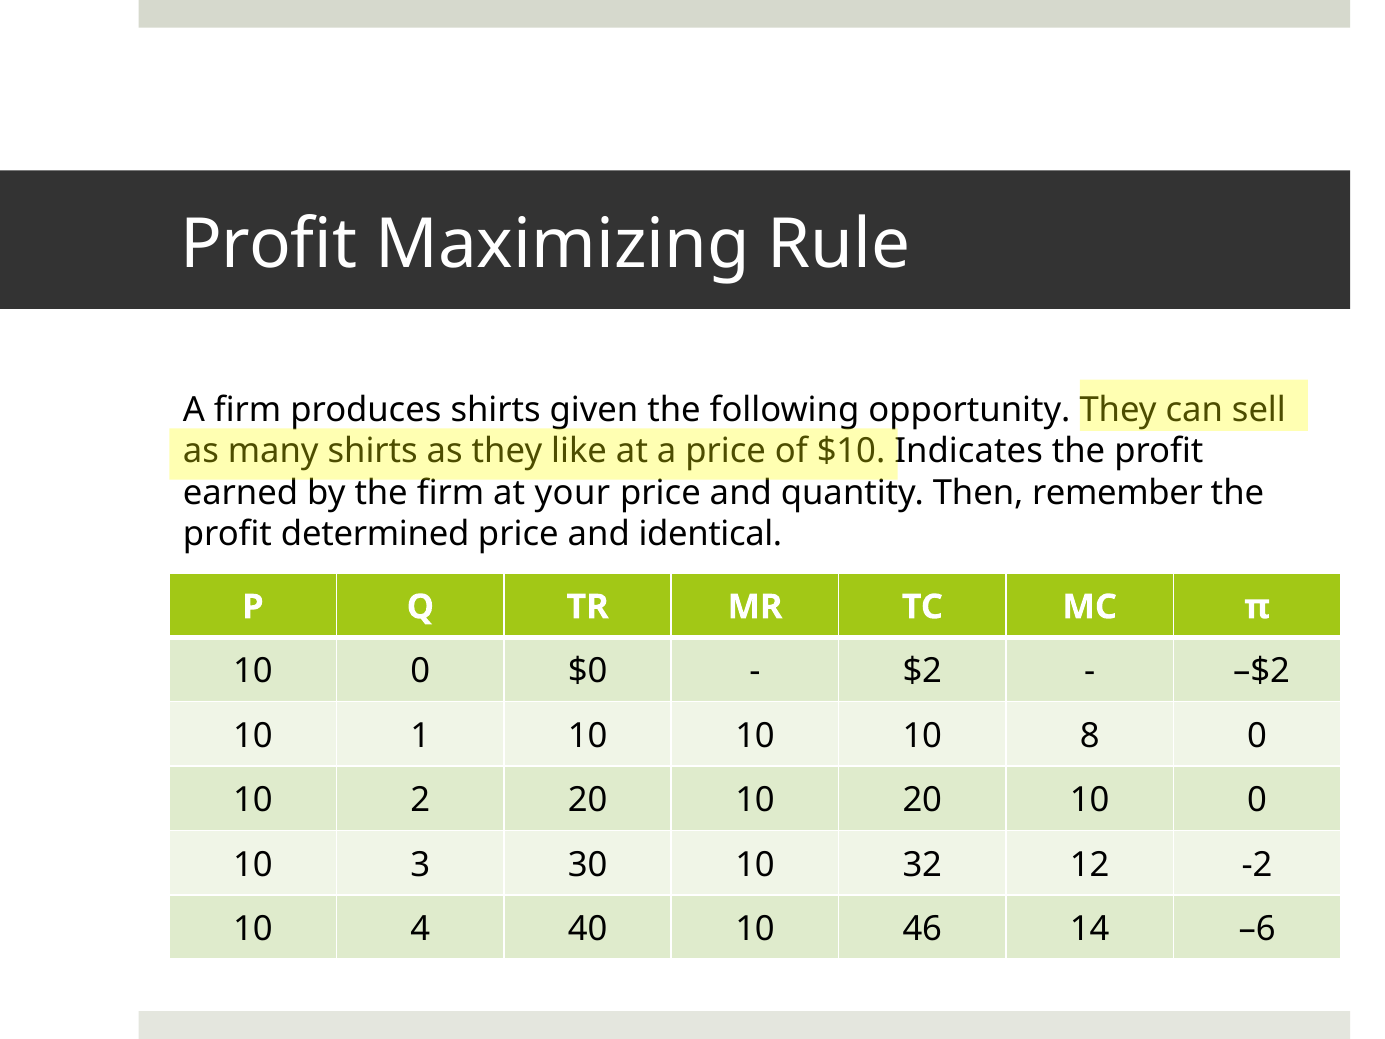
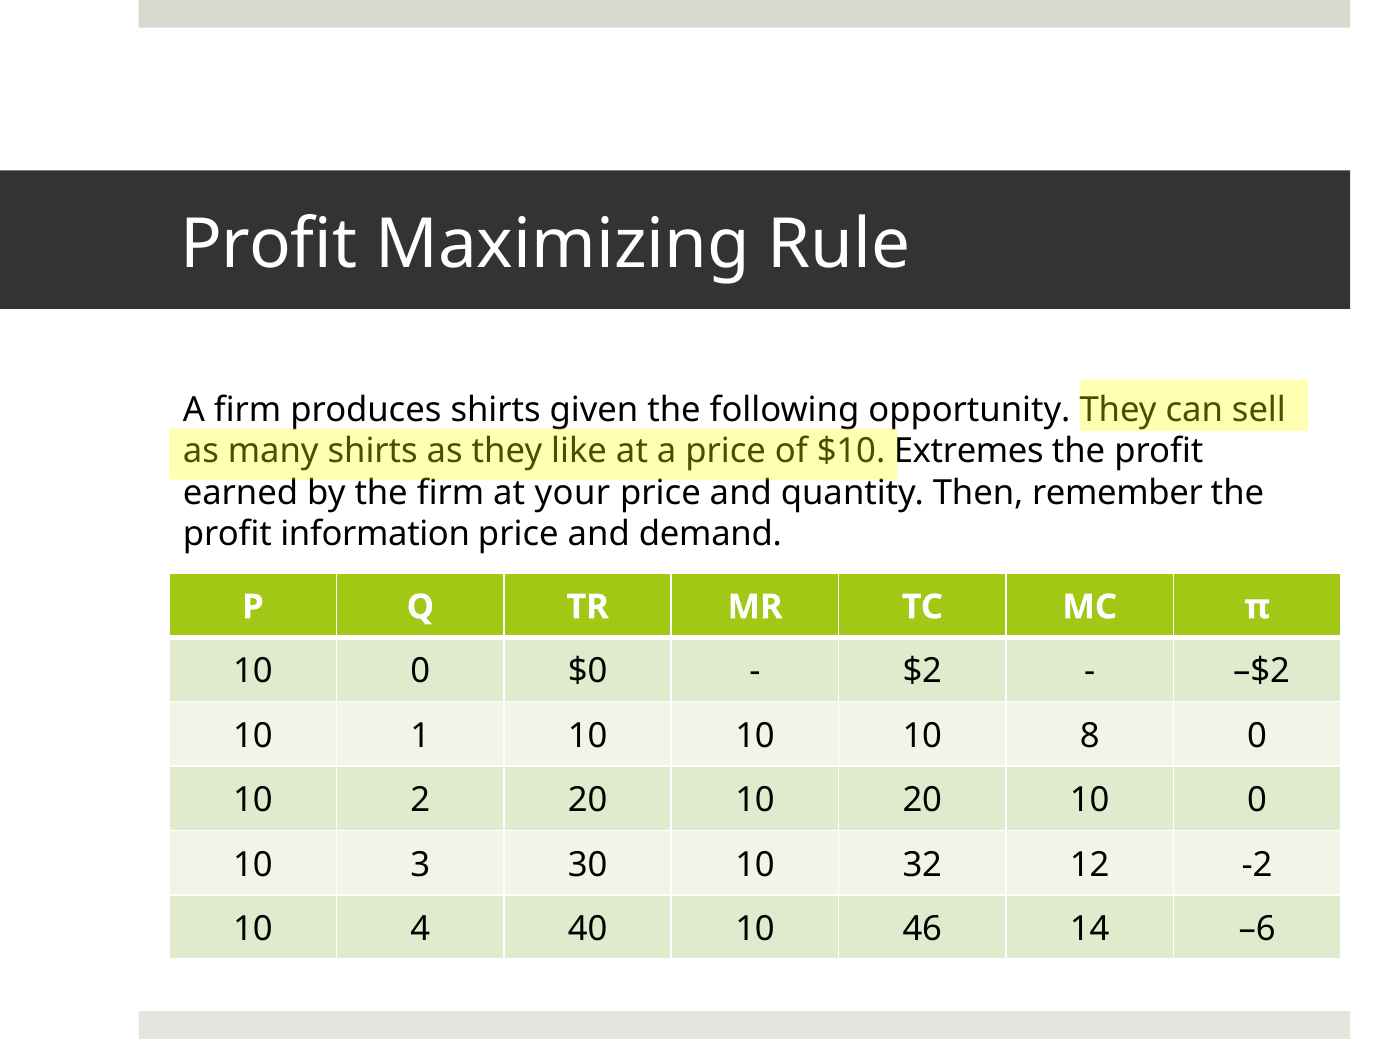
Indicates: Indicates -> Extremes (969, 451)
determined: determined -> information (375, 534)
identical: identical -> demand (710, 534)
